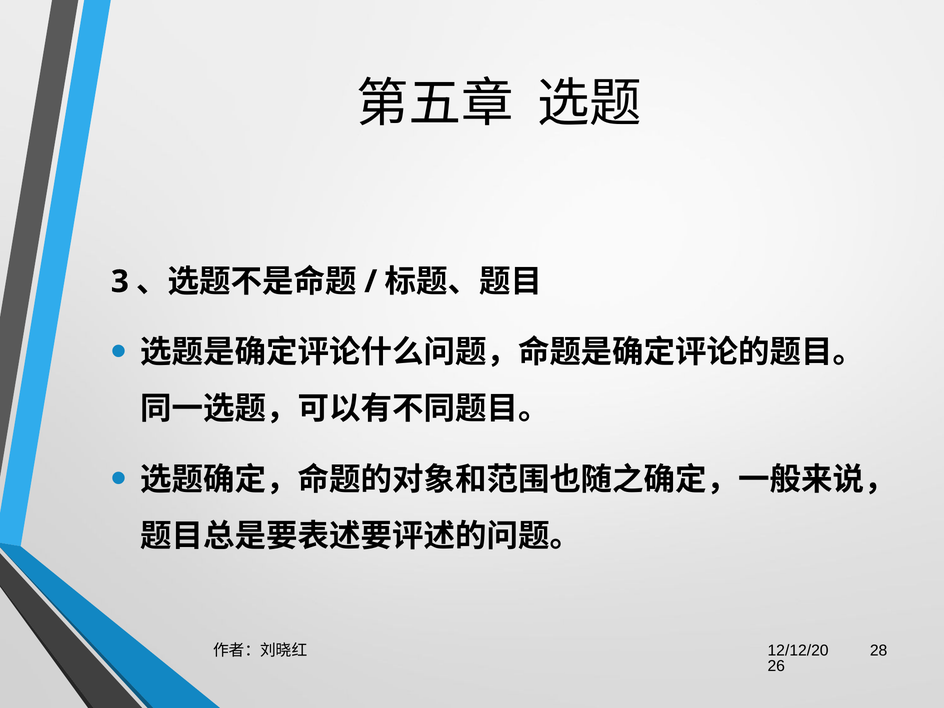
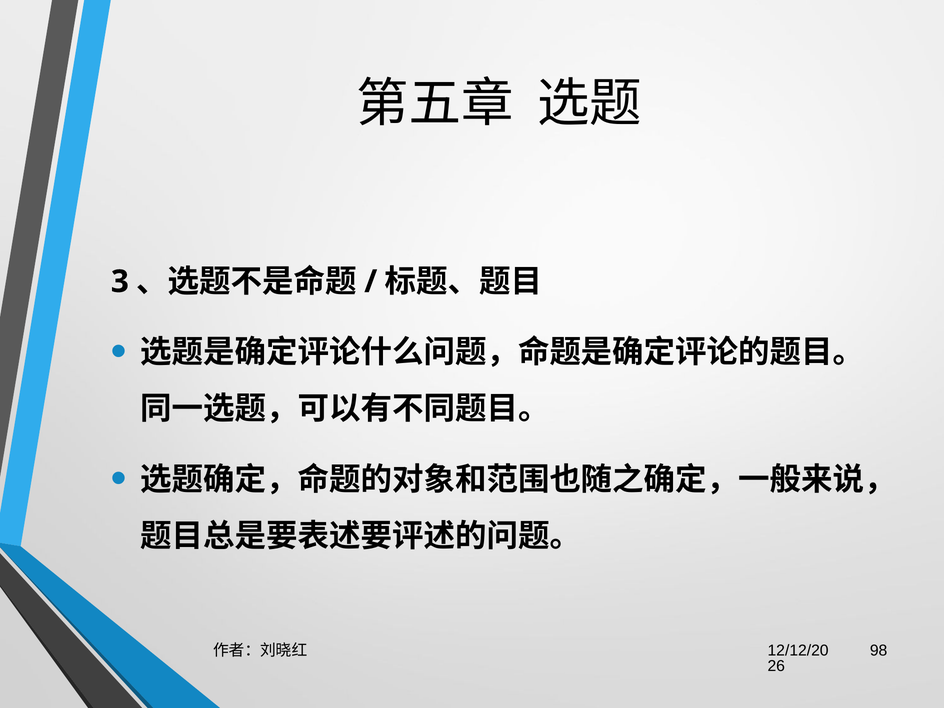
28: 28 -> 98 (879, 651)
